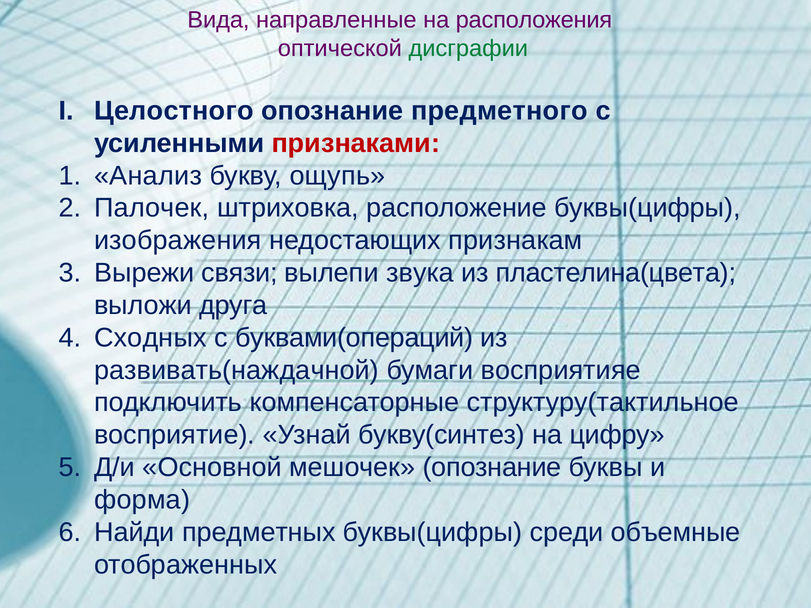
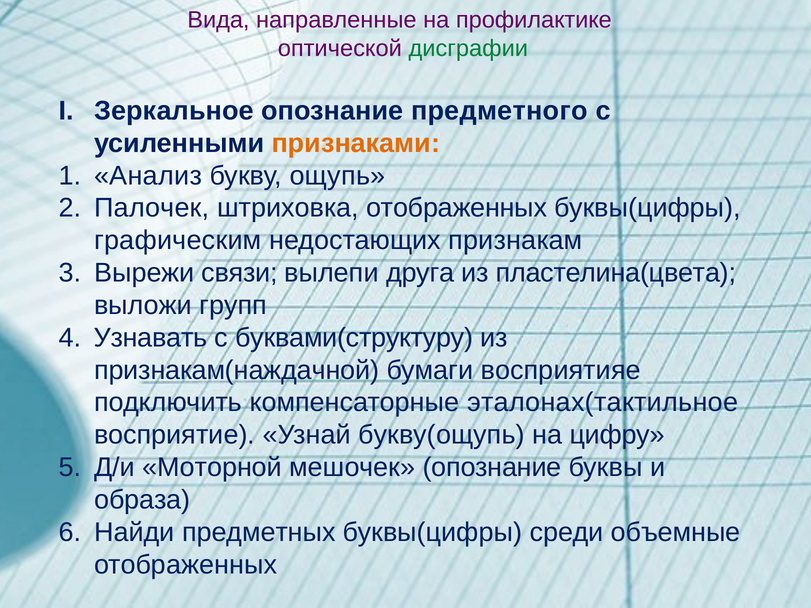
расположения: расположения -> профилактике (534, 20)
Целостного: Целостного -> Зеркальное (174, 111)
признаками colour: red -> orange (356, 143)
штриховка расположение: расположение -> отображенных (457, 208)
изображения: изображения -> графическим (178, 241)
звука: звука -> друга (420, 273)
друга: друга -> групп (233, 305)
Сходных: Сходных -> Узнавать (151, 338)
буквами(операций: буквами(операций -> буквами(структуру (354, 338)
развивать(наждачной: развивать(наждачной -> признакам(наждачной (237, 370)
структуру(тактильное: структуру(тактильное -> эталонах(тактильное (603, 403)
букву(синтез: букву(синтез -> букву(ощупь (441, 435)
Основной: Основной -> Моторной (212, 468)
форма: форма -> образа (142, 500)
